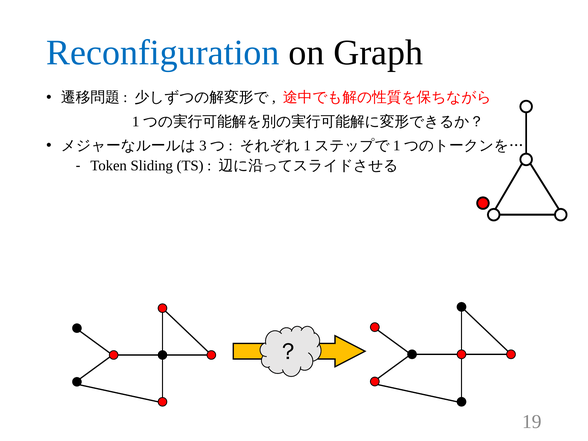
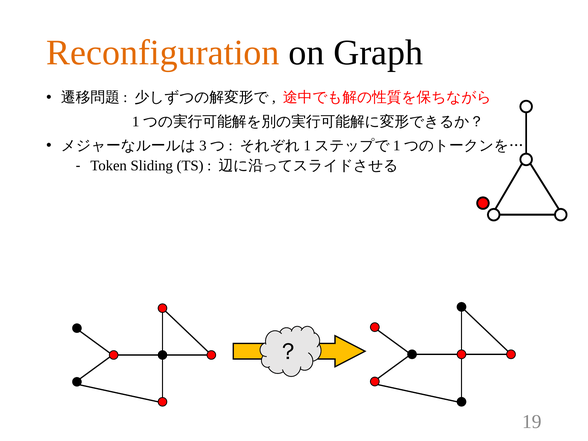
Reconfiguration colour: blue -> orange (163, 53)
